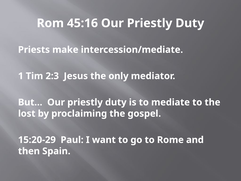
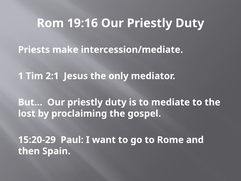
45:16: 45:16 -> 19:16 (82, 23)
2:3: 2:3 -> 2:1 (52, 76)
